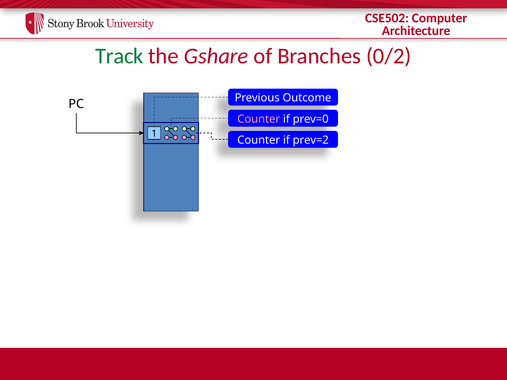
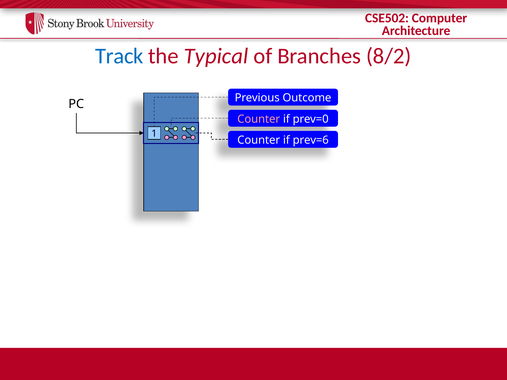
Track colour: green -> blue (119, 56)
Gshare: Gshare -> Typical (216, 56)
0/2: 0/2 -> 8/2 (389, 56)
prev=2: prev=2 -> prev=6 (311, 140)
